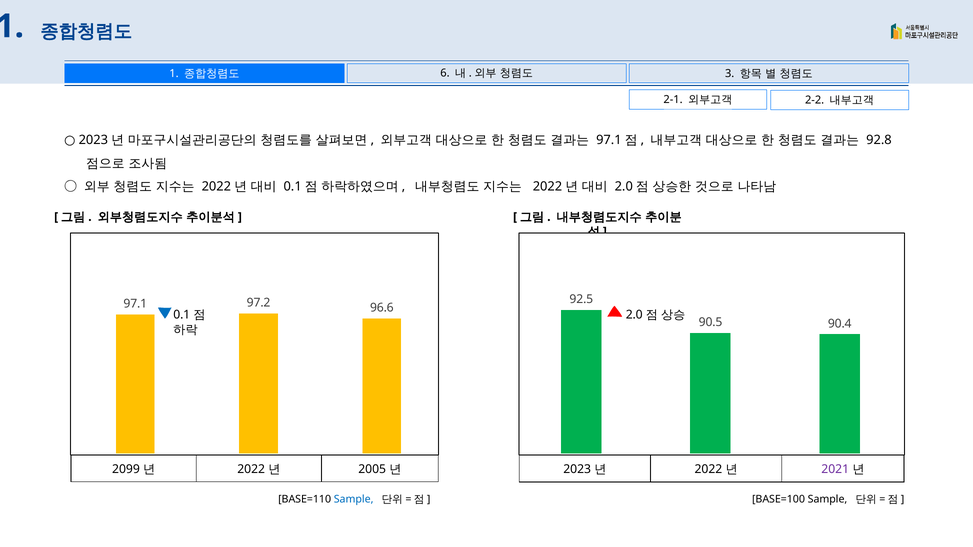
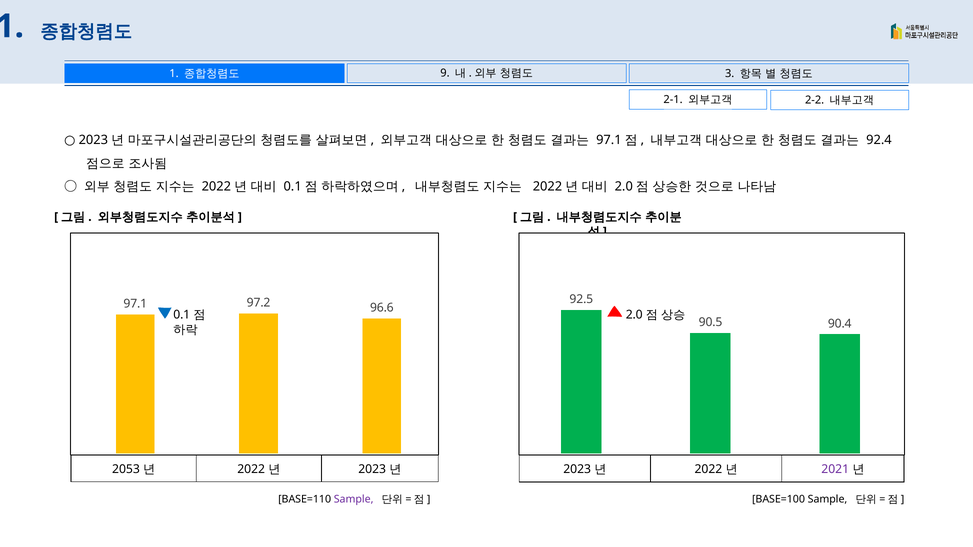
6: 6 -> 9 (445, 73)
92.8: 92.8 -> 92.4 (879, 140)
2099: 2099 -> 2053 (126, 470)
2005: 2005 -> 2023 (372, 470)
Sample colour: blue -> purple (354, 500)
